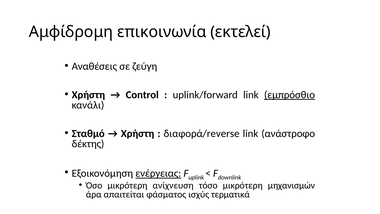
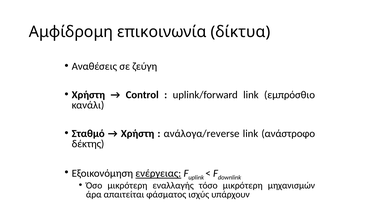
εκτελεί: εκτελεί -> δίκτυα (240, 32)
εμπρόσθιο underline: present -> none (290, 95)
διαφορά/reverse: διαφορά/reverse -> ανάλογα/reverse (202, 133)
ανίχνευση: ανίχνευση -> εναλλαγής (173, 185)
τερματικά: τερματικά -> υπάρχουν (230, 194)
